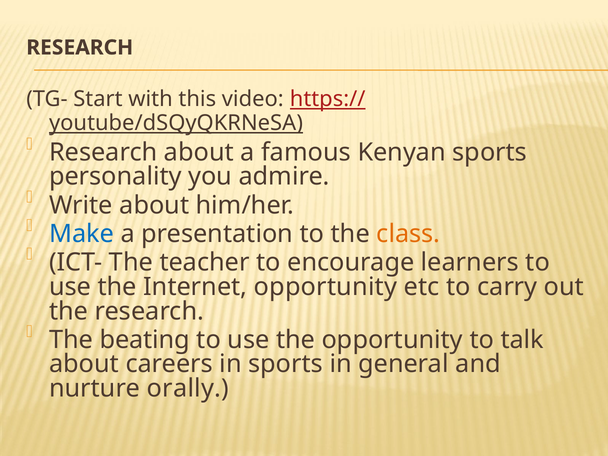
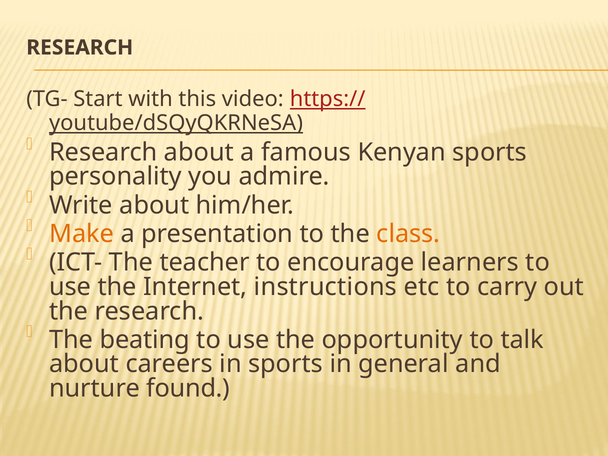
Make colour: blue -> orange (82, 234)
Internet opportunity: opportunity -> instructions (325, 287)
orally: orally -> found (188, 388)
